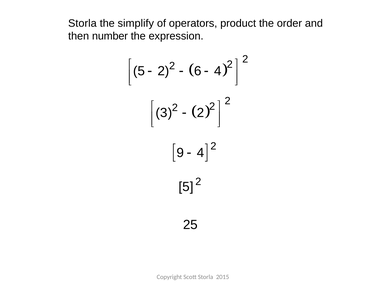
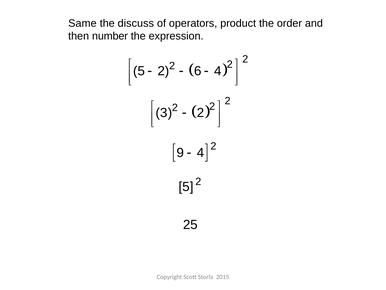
Storla: Storla -> Same (82, 23)
simplify: simplify -> discuss (136, 23)
